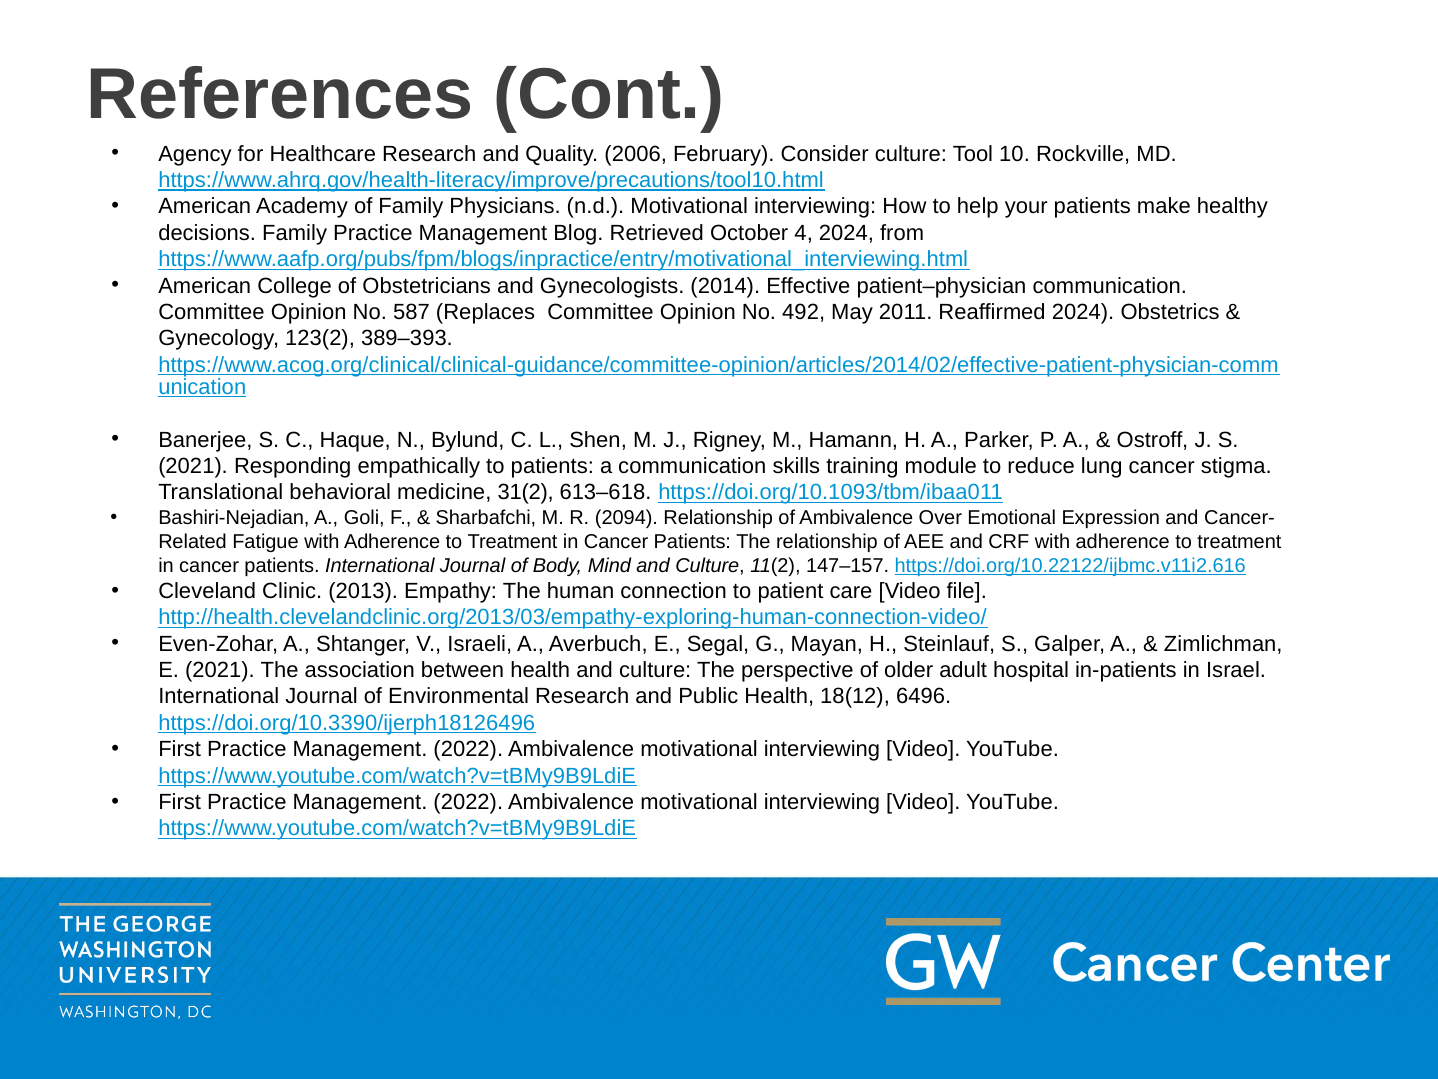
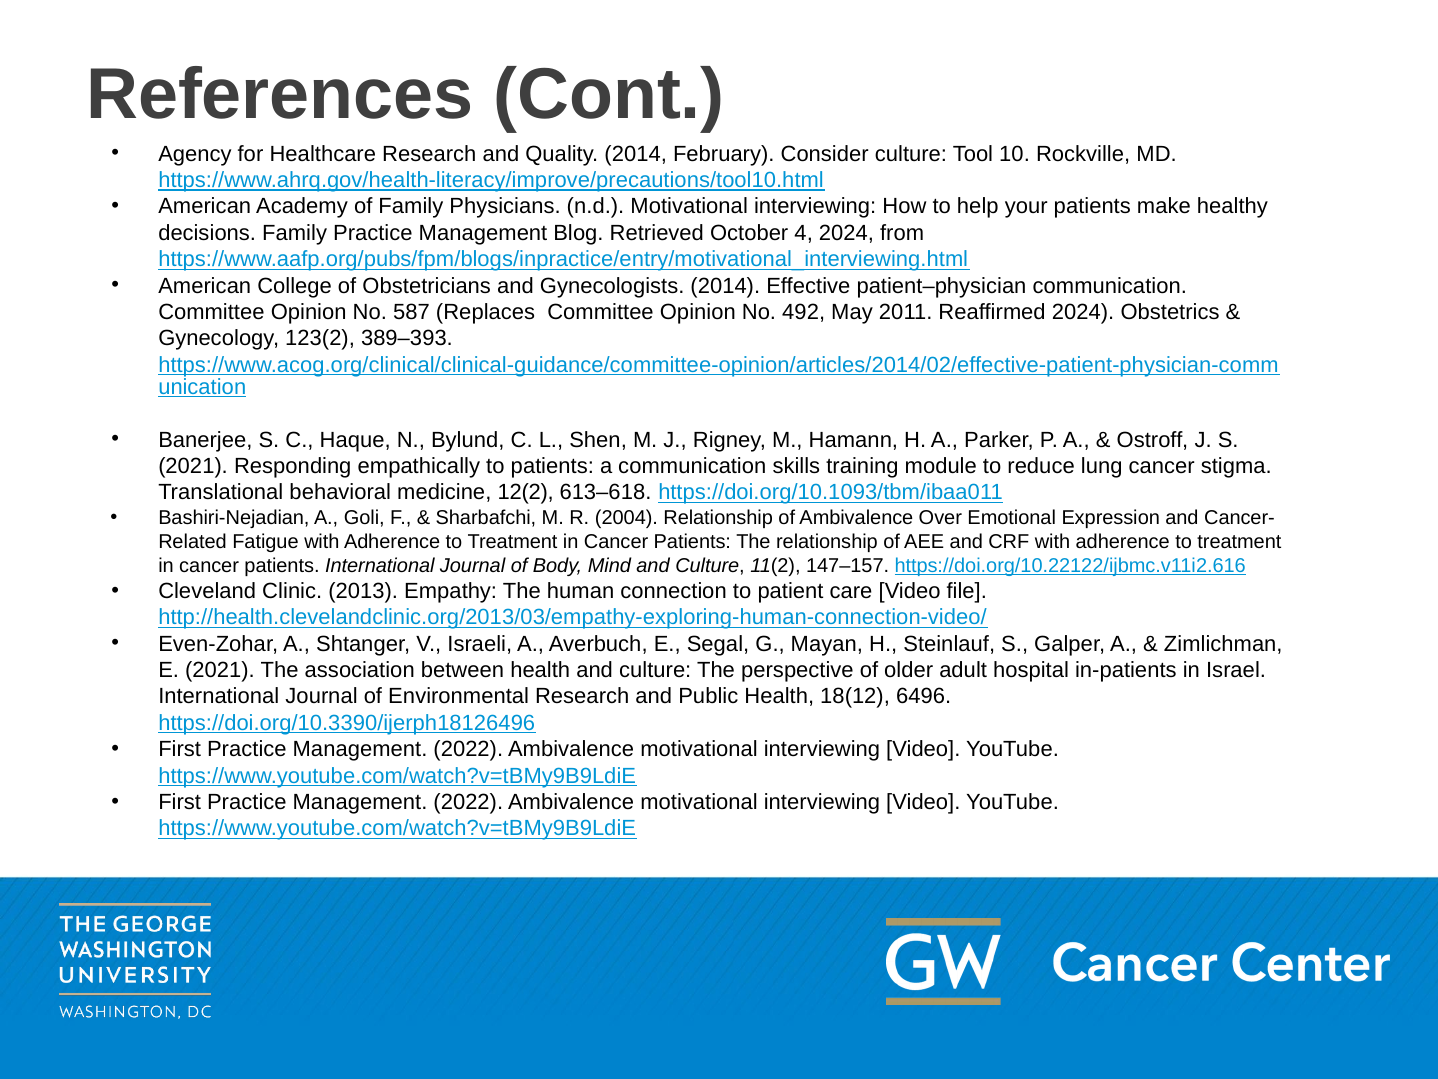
Quality 2006: 2006 -> 2014 (636, 154)
31(2: 31(2 -> 12(2 (526, 492)
2094: 2094 -> 2004 (626, 517)
